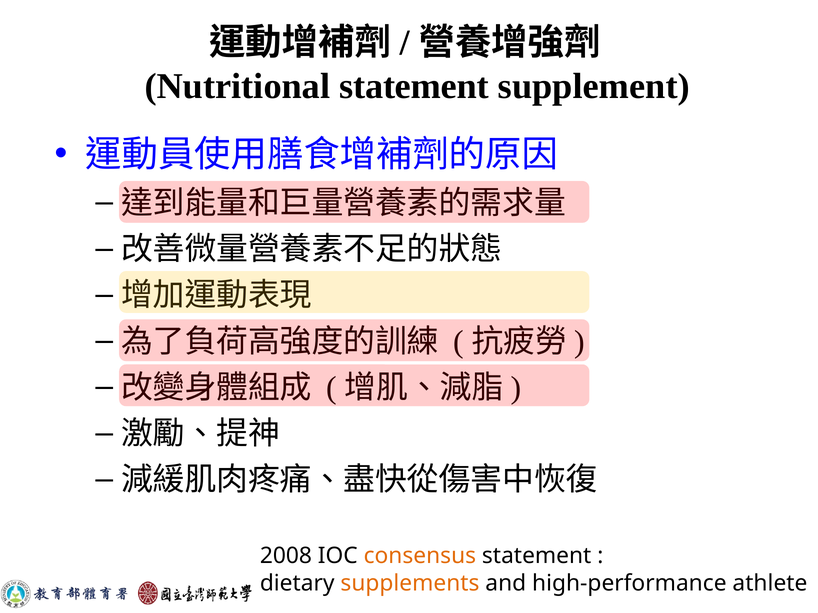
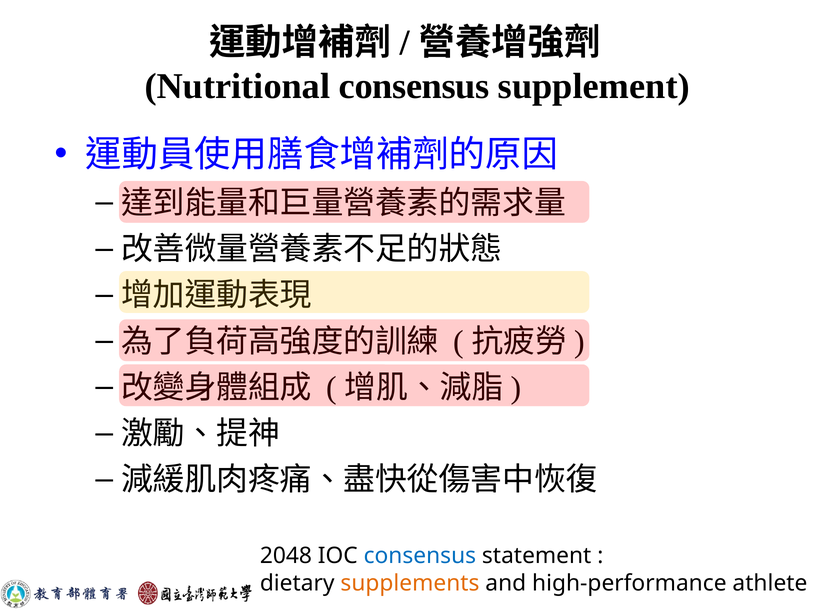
Nutritional statement: statement -> consensus (414, 86)
2008: 2008 -> 2048 (286, 556)
consensus colour: orange -> blue (420, 556)
